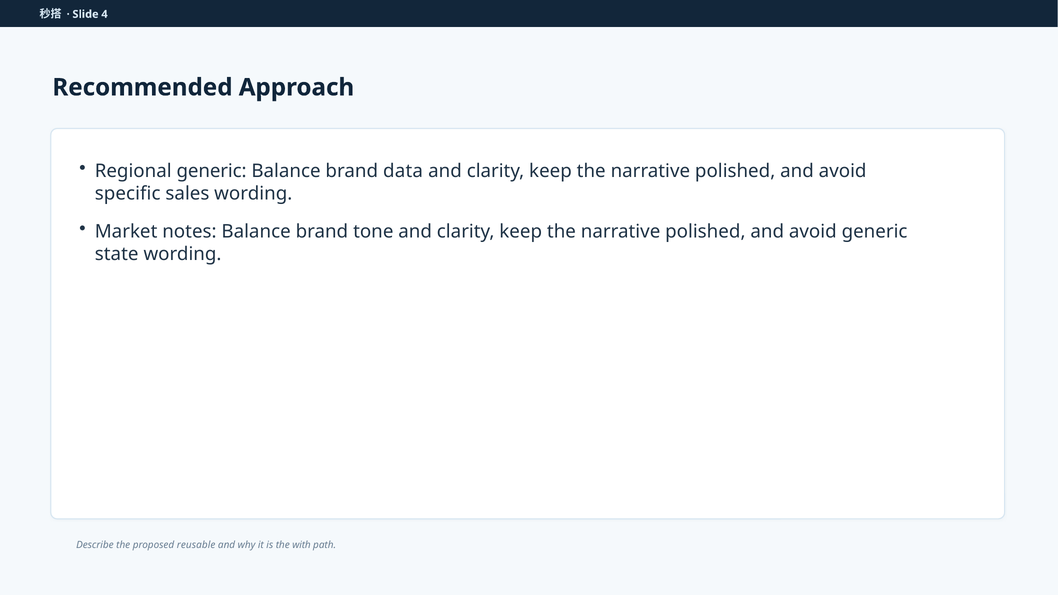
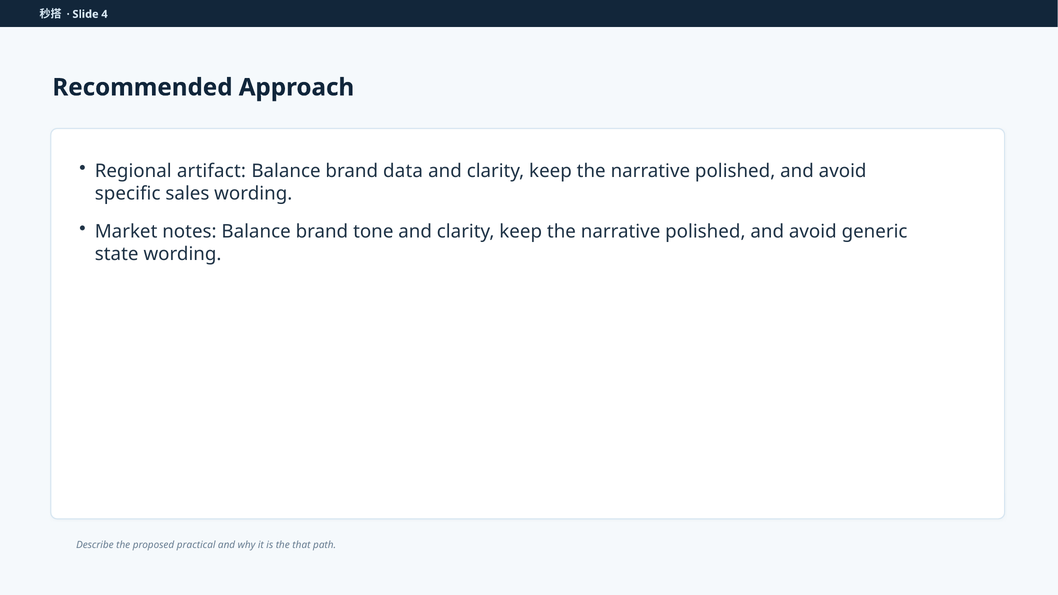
Regional generic: generic -> artifact (211, 171)
reusable: reusable -> practical (196, 545)
with: with -> that (301, 545)
